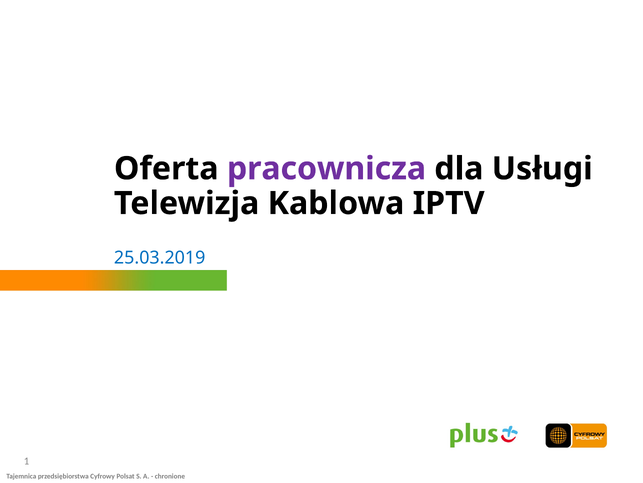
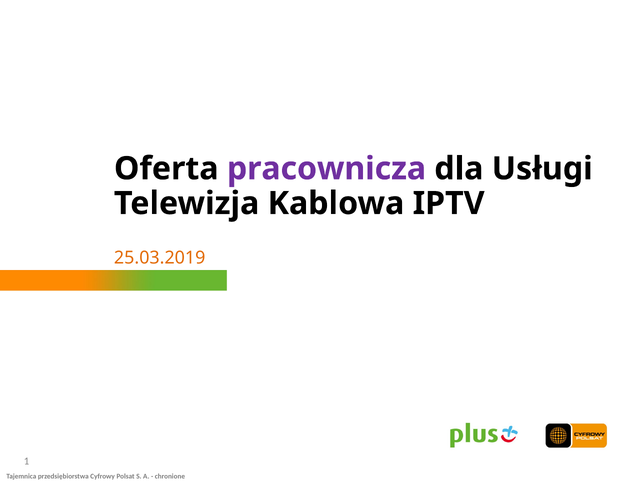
25.03.2019 colour: blue -> orange (160, 257)
